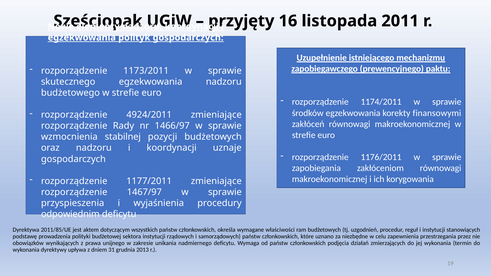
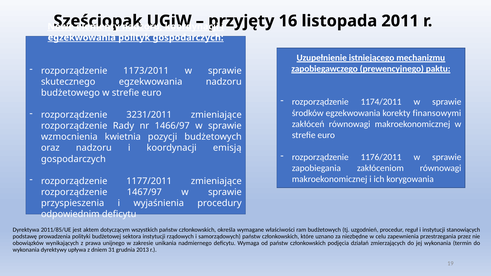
4924/2011: 4924/2011 -> 3231/2011 (149, 115)
stabilnej: stabilnej -> kwietnia (123, 137)
uznaje: uznaje -> emisją (227, 148)
